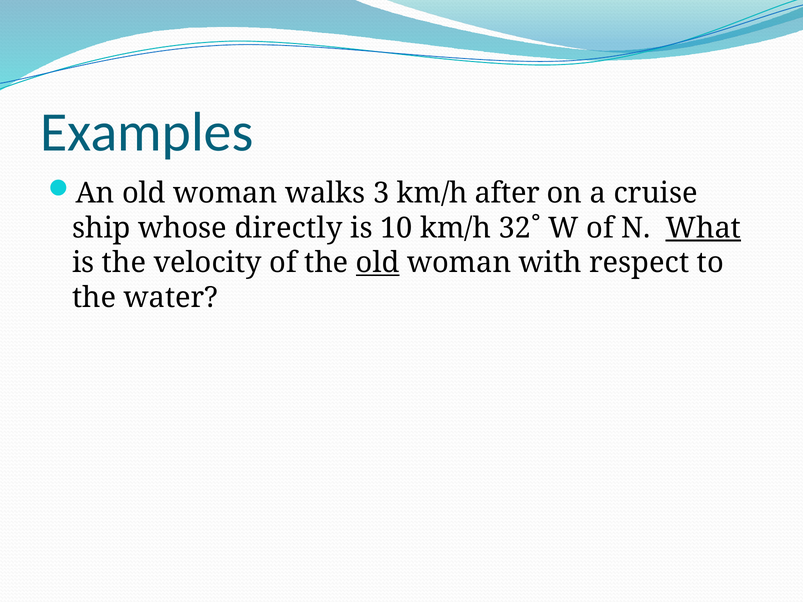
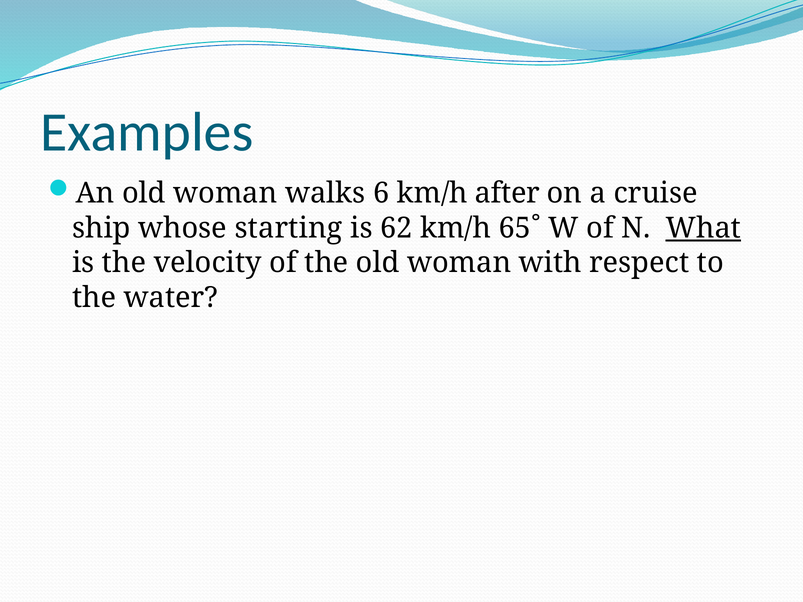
3: 3 -> 6 (381, 193)
directly: directly -> starting (289, 228)
10: 10 -> 62 (396, 228)
32˚: 32˚ -> 65˚ (520, 228)
old underline: present -> none (378, 263)
